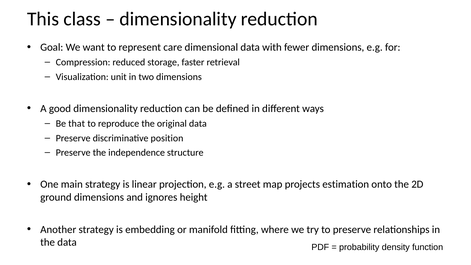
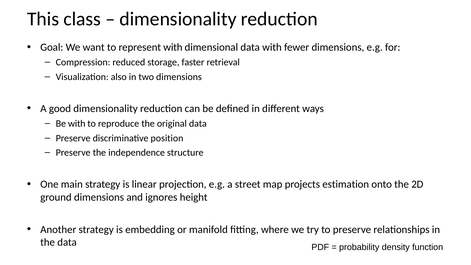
represent care: care -> with (173, 47)
unit: unit -> also (119, 77)
Be that: that -> with (77, 124)
